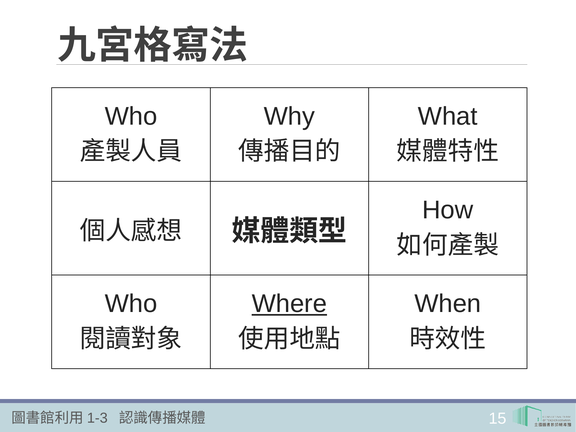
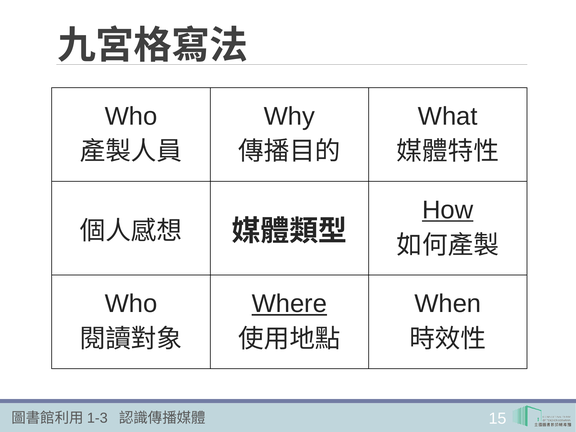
How underline: none -> present (448, 210)
